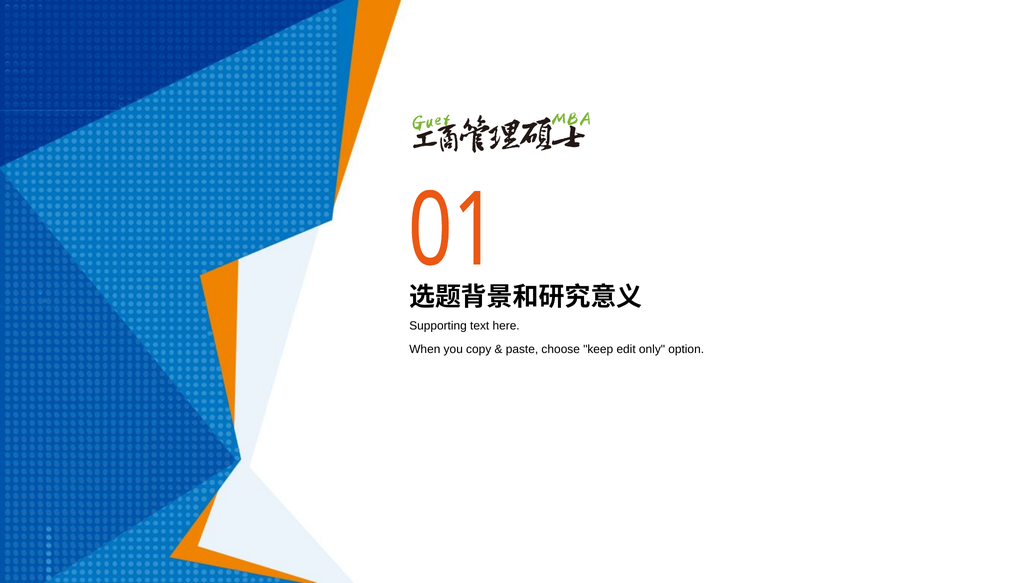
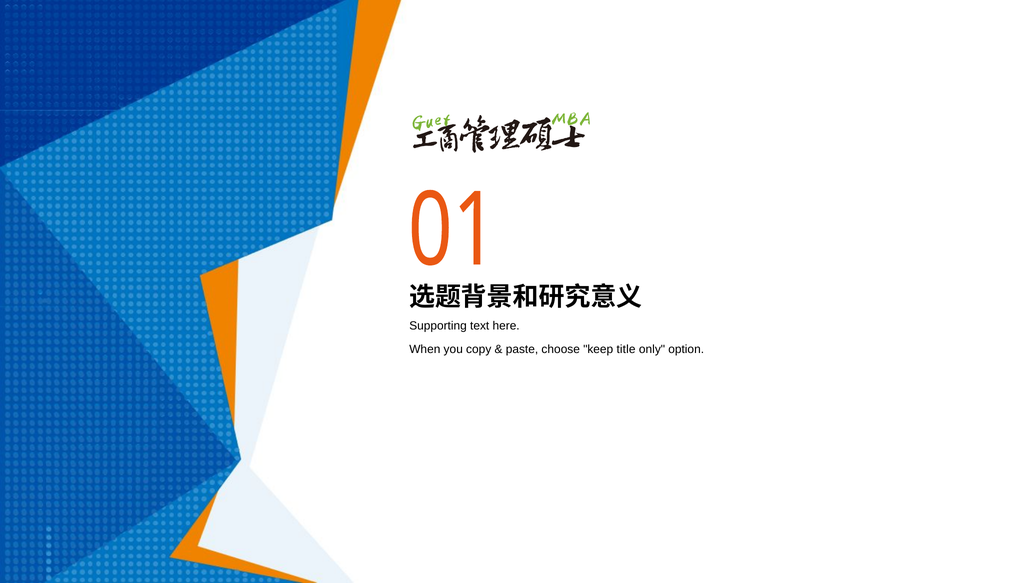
edit: edit -> title (626, 349)
